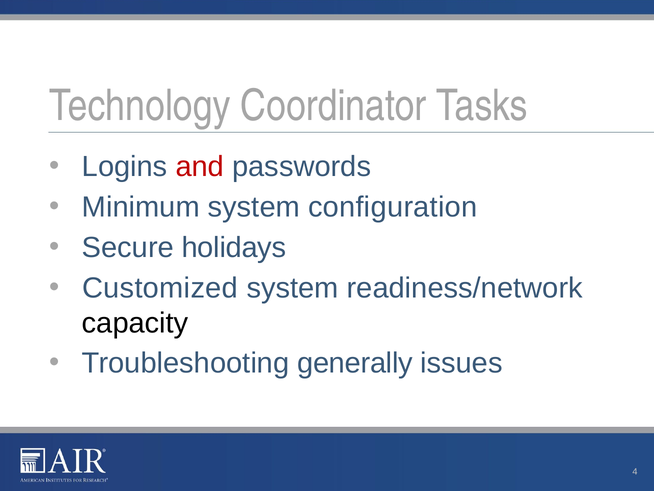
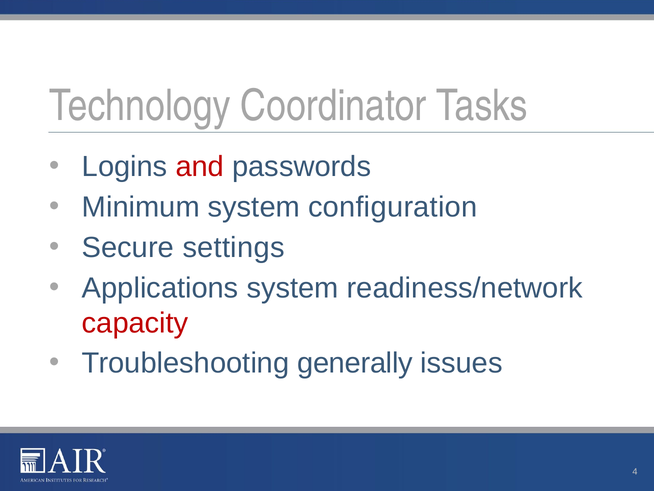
holidays: holidays -> settings (234, 247)
Customized: Customized -> Applications (160, 288)
capacity colour: black -> red (135, 323)
